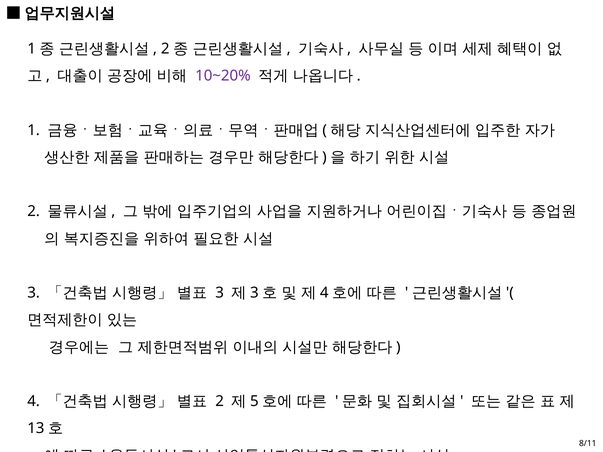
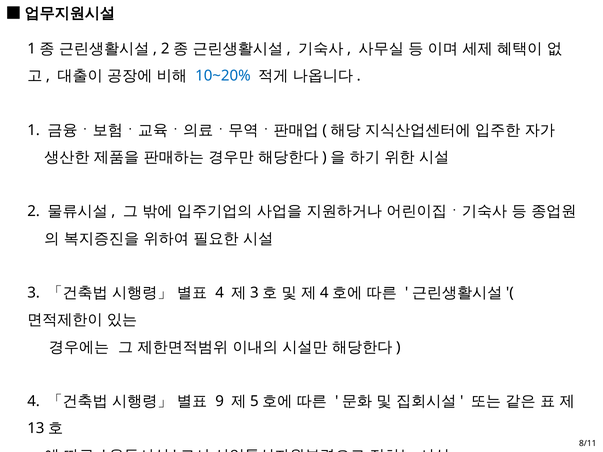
10~20% colour: purple -> blue (223, 76)
3: 3 -> 4 (220, 293)
2: 2 -> 9 (220, 402)
